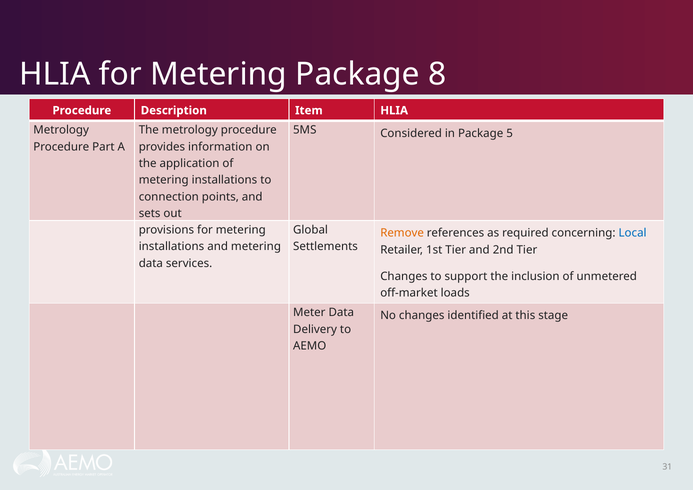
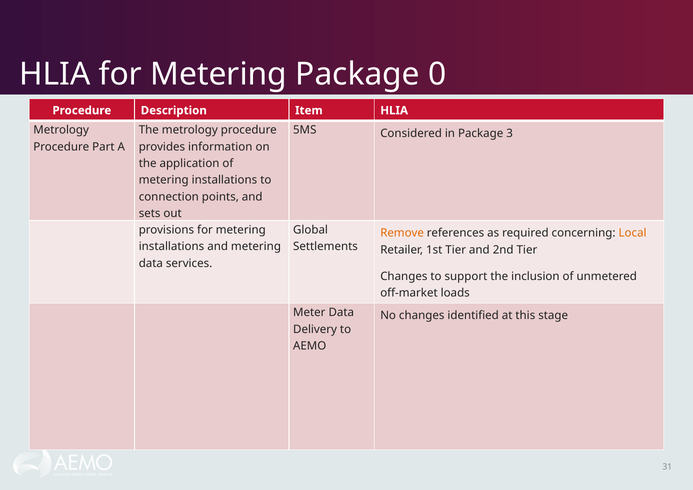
8: 8 -> 0 (437, 74)
5: 5 -> 3 (510, 133)
Local colour: blue -> orange (633, 233)
